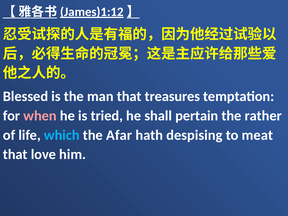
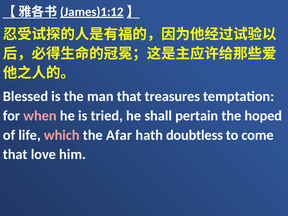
rather: rather -> hoped (263, 116)
which colour: light blue -> pink (62, 135)
despising: despising -> doubtless (194, 135)
meat: meat -> come (258, 135)
